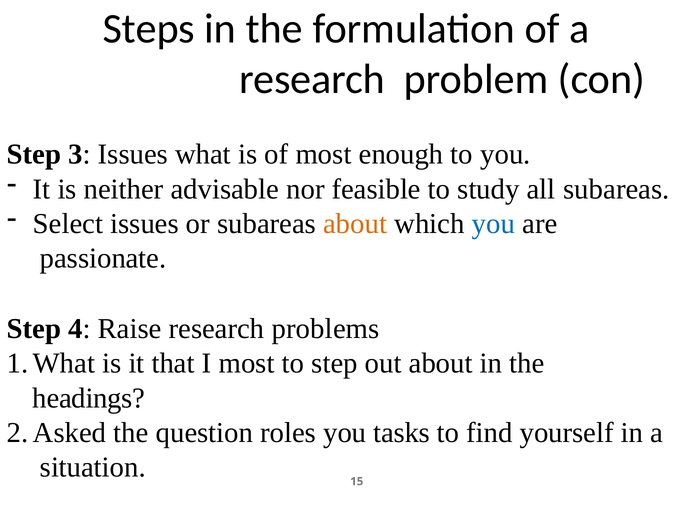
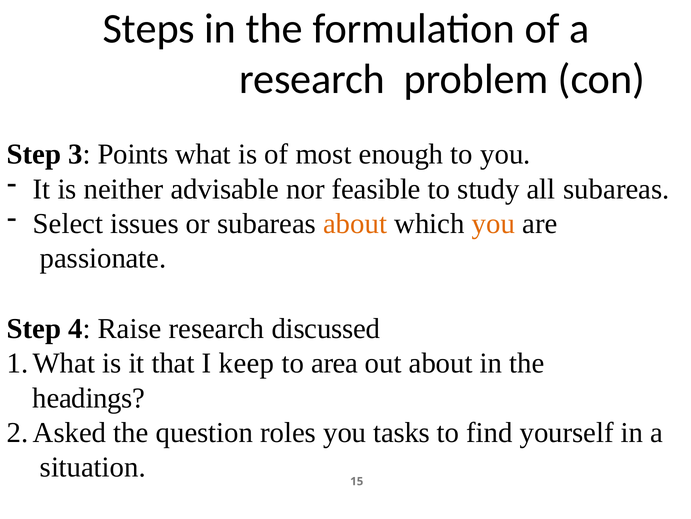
3 Issues: Issues -> Points (133, 154)
you colour: blue -> orange (493, 223)
problems: problems -> discussed (326, 328)
I most: most -> keep (247, 363)
to step: step -> area (335, 363)
